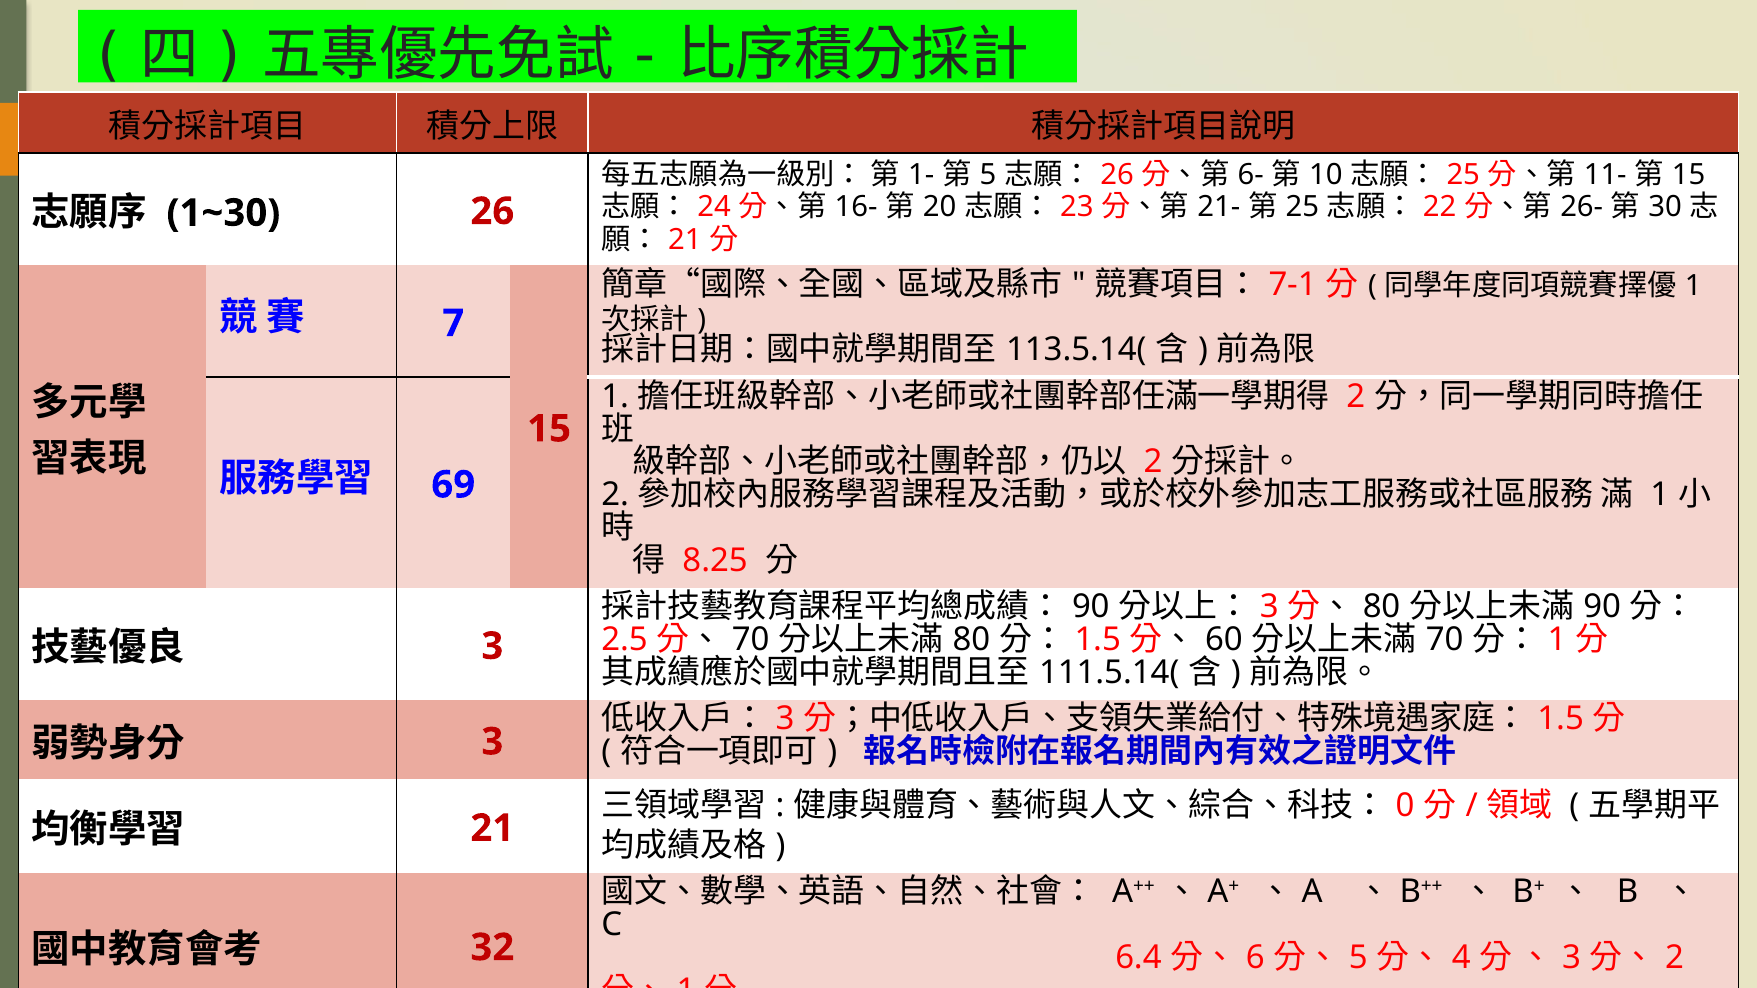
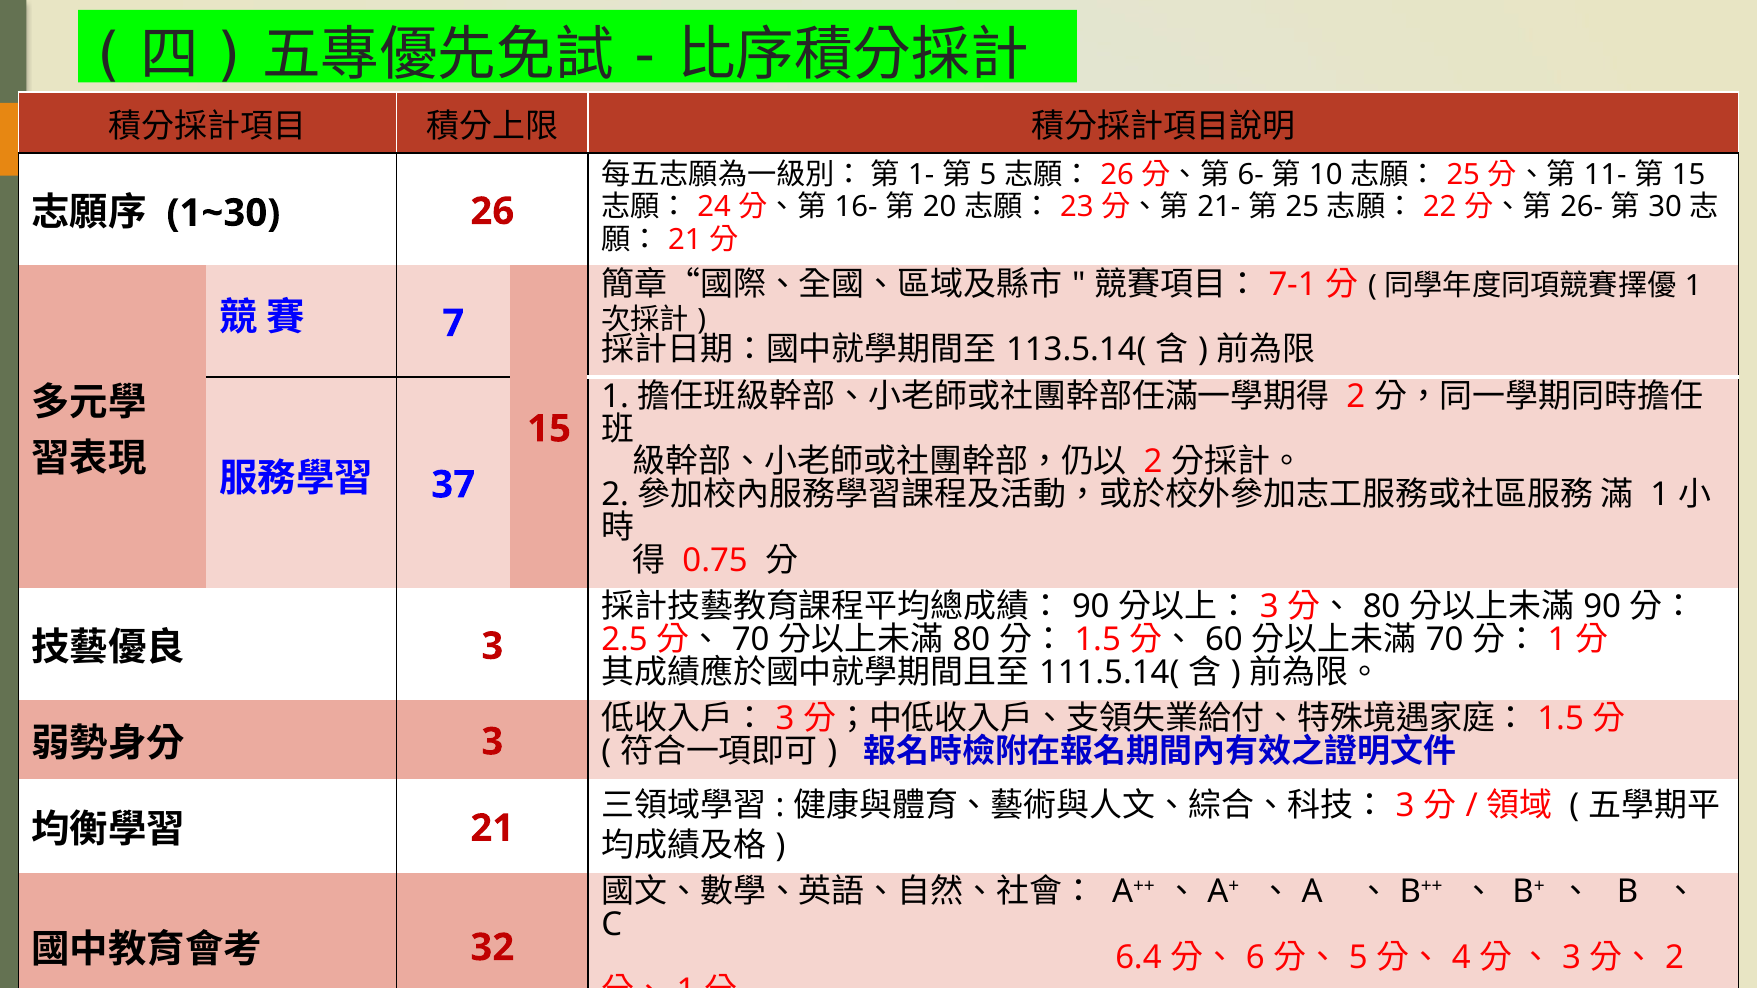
69: 69 -> 37 (453, 485)
8.25: 8.25 -> 0.75 (715, 561)
0: 0 -> 3 (1405, 806)
